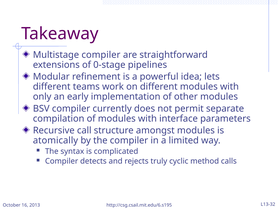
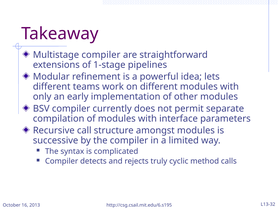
0-stage: 0-stage -> 1-stage (109, 65)
atomically: atomically -> successive (56, 140)
